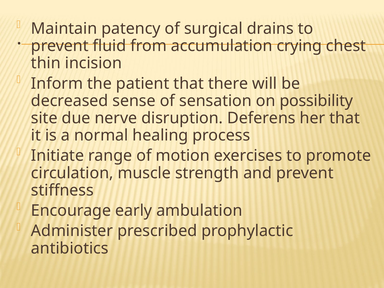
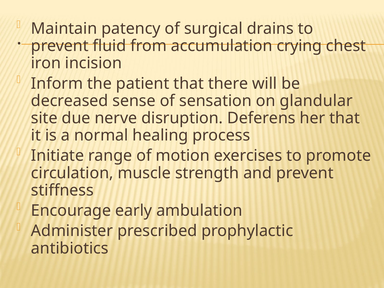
thin: thin -> iron (46, 63)
possibility: possibility -> glandular (316, 101)
